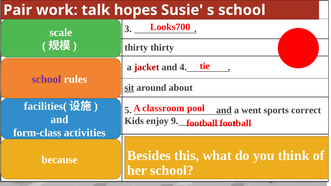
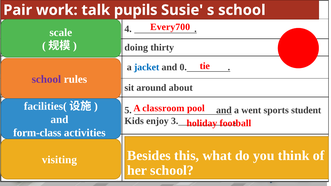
hopes: hopes -> pupils (136, 10)
Looks700: Looks700 -> Every700 (170, 27)
3: 3 -> 4 (128, 29)
thirty: thirty -> doing (136, 48)
jacket colour: red -> blue (147, 67)
4: 4 -> 0 (183, 67)
sit underline: present -> none (129, 88)
correct: correct -> student (306, 110)
9: 9 -> 3 (175, 121)
football: football -> holiday (202, 123)
because: because -> visiting (59, 160)
